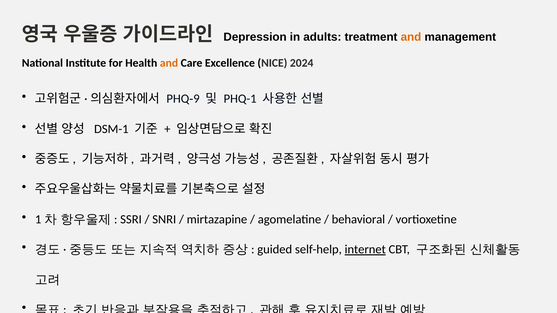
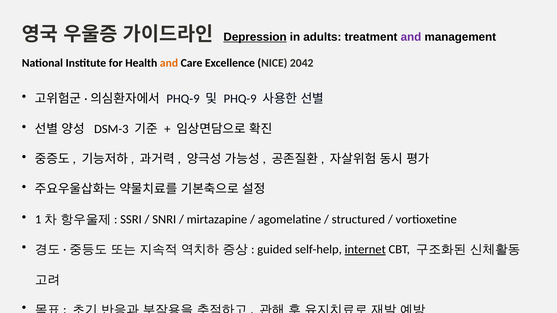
Depression underline: none -> present (255, 37)
and colour: orange -> purple (411, 37)
2024: 2024 -> 2042 (302, 63)
PHQ-1: PHQ-1 -> PHQ-9 (240, 99)
DSM-1: DSM-1 -> DSM-3 (111, 129)
behavioral: behavioral -> structured (358, 220)
